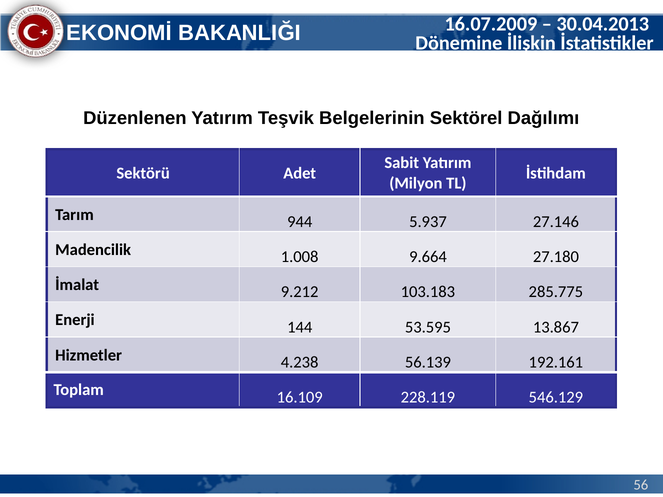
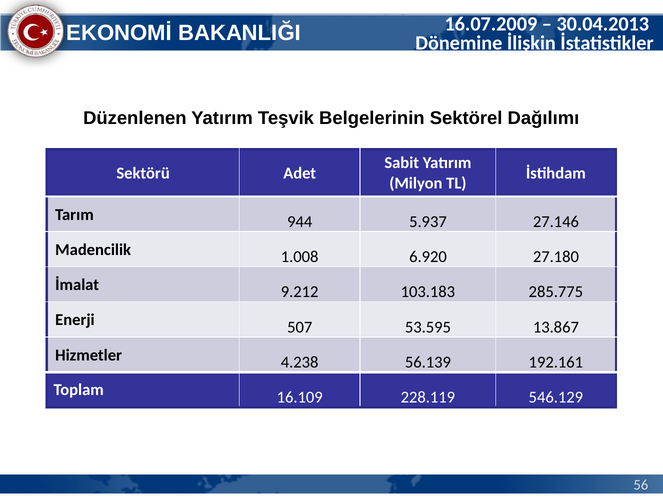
9.664: 9.664 -> 6.920 (428, 257)
144: 144 -> 507 (300, 327)
